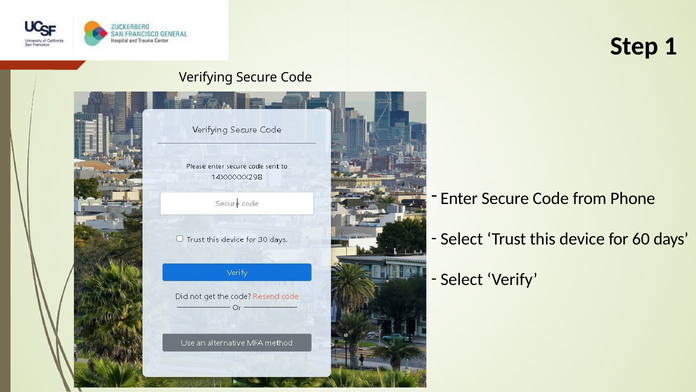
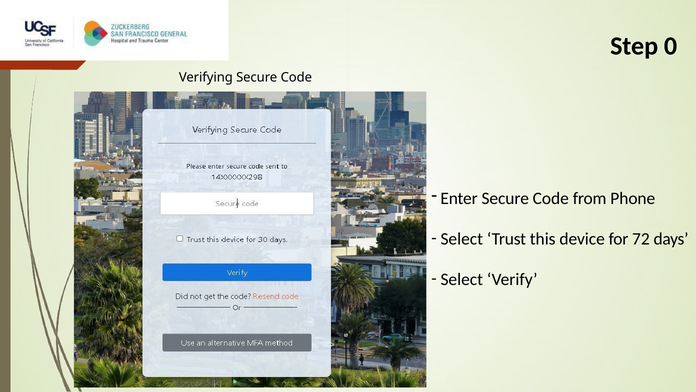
1: 1 -> 0 (671, 46)
60: 60 -> 72 (641, 239)
